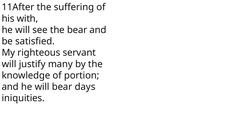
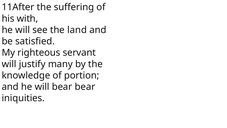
the bear: bear -> land (77, 30)
bear days: days -> bear (85, 87)
